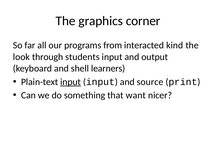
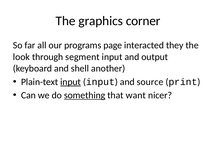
from: from -> page (113, 45)
kind: kind -> they (175, 45)
students: students -> segment (82, 57)
learners: learners -> another (108, 68)
something underline: none -> present (85, 95)
